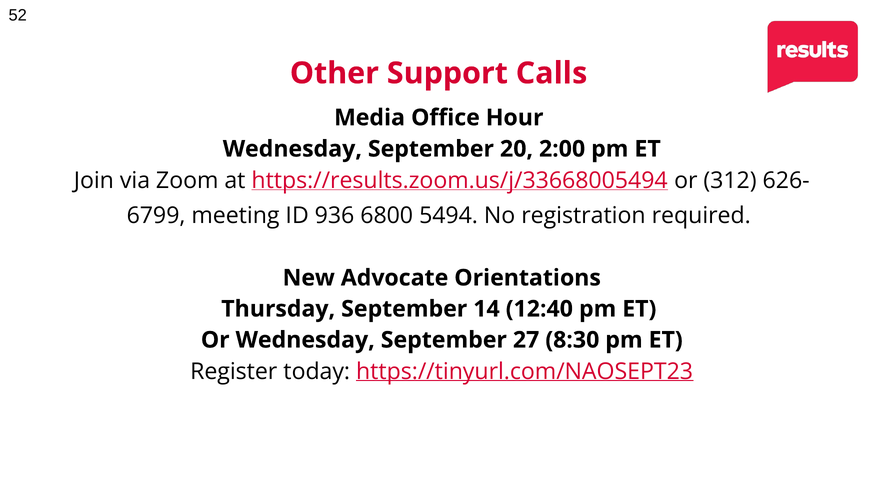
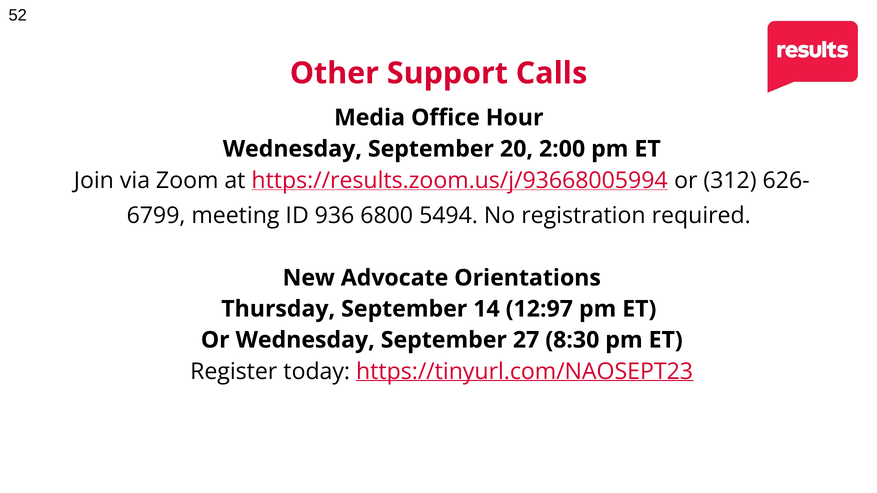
https://results.zoom.us/j/33668005494: https://results.zoom.us/j/33668005494 -> https://results.zoom.us/j/93668005994 (460, 181)
12:40: 12:40 -> 12:97 (539, 309)
